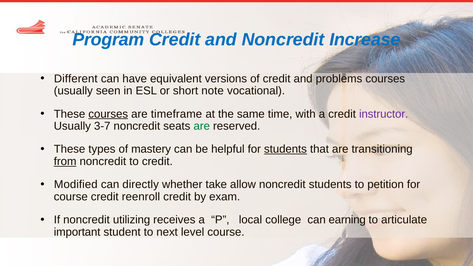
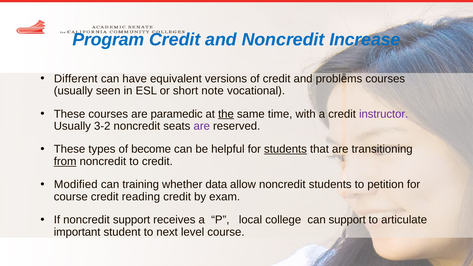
courses underline: present -> none (108, 114)
timeframe: timeframe -> paramedic (177, 114)
the underline: none -> present (226, 114)
3-7: 3-7 -> 3-2 (102, 126)
are colour: green -> purple (202, 126)
mastery: mastery -> become (151, 149)
directly: directly -> training (141, 185)
take: take -> data (216, 185)
reenroll: reenroll -> reading (141, 197)
noncredit utilizing: utilizing -> support (132, 220)
can earning: earning -> support (347, 220)
